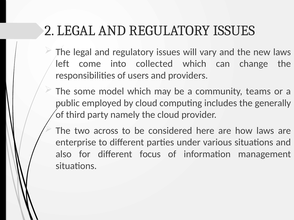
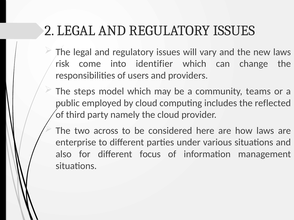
left: left -> risk (62, 64)
collected: collected -> identifier (154, 64)
some: some -> steps (85, 92)
generally: generally -> reflected (273, 103)
